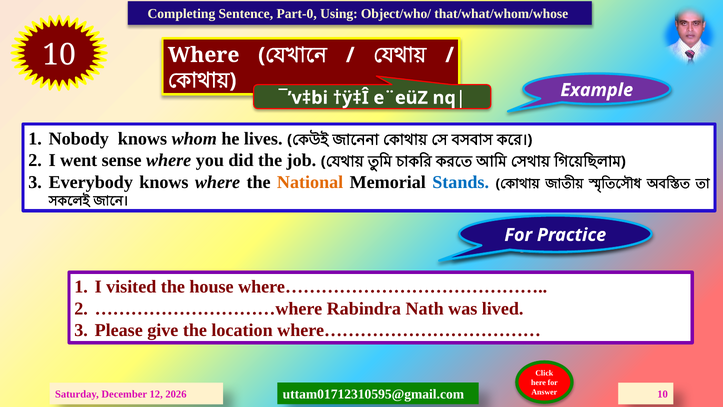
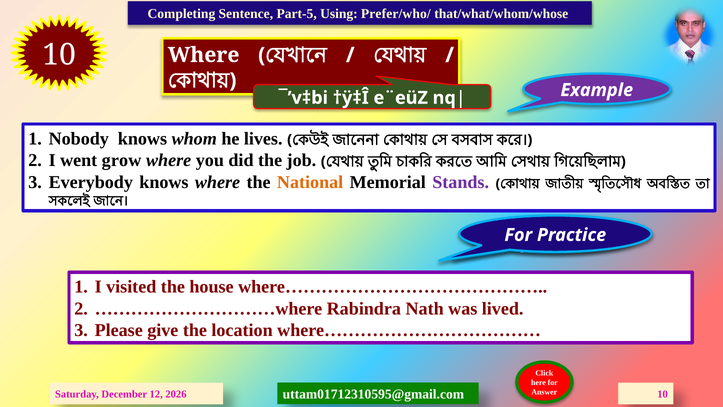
Part-0: Part-0 -> Part-5 (297, 14)
Object/who/: Object/who/ -> Prefer/who/ (396, 14)
sense: sense -> grow (122, 160)
Stands colour: blue -> purple (461, 182)
